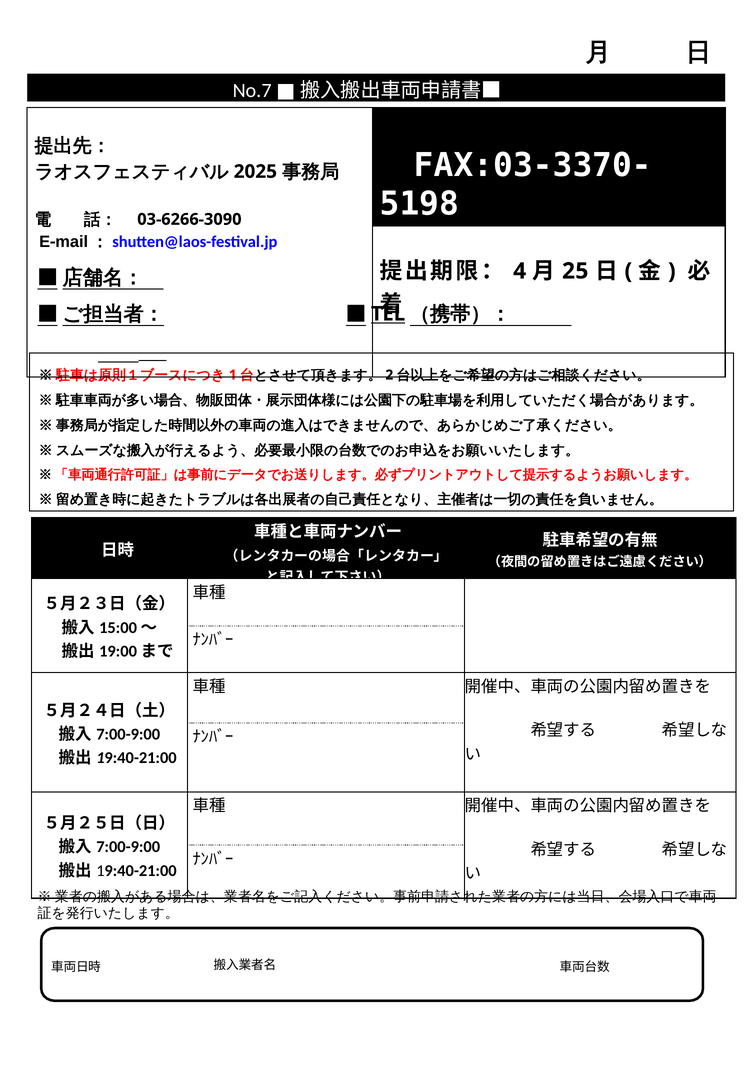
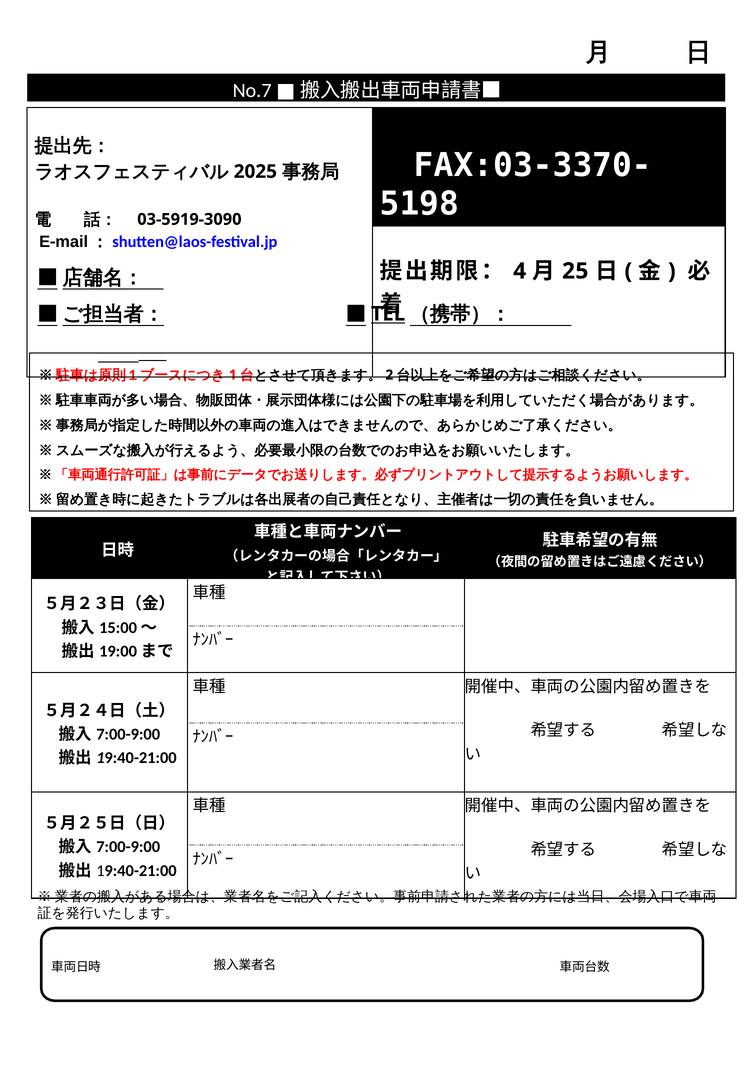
03-6266-3090: 03-6266-3090 -> 03-5919-3090 (189, 219)
